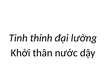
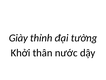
Tinh: Tinh -> Giày (18, 38)
lường: lường -> tường (84, 38)
